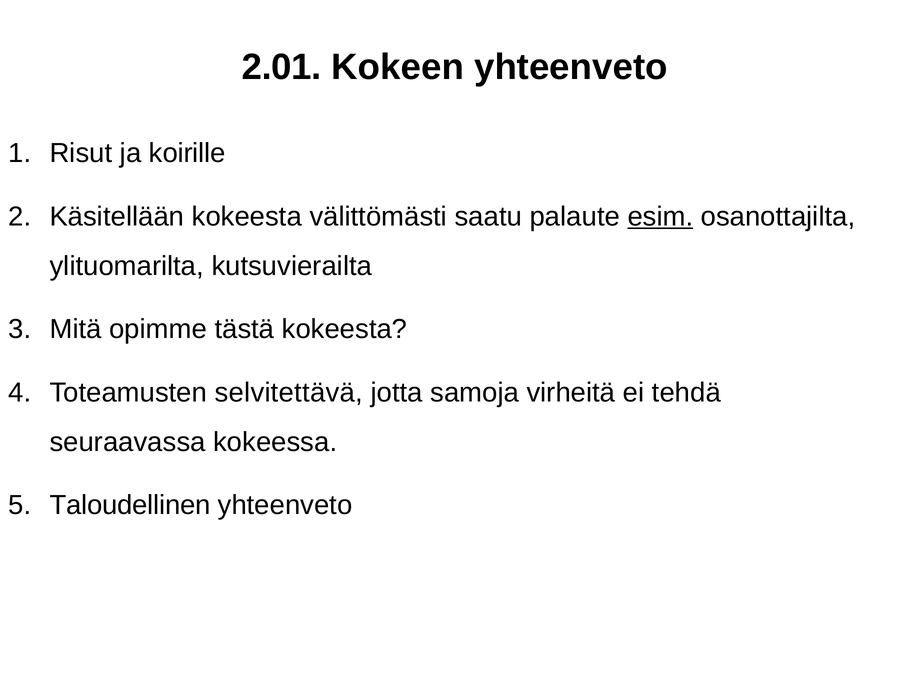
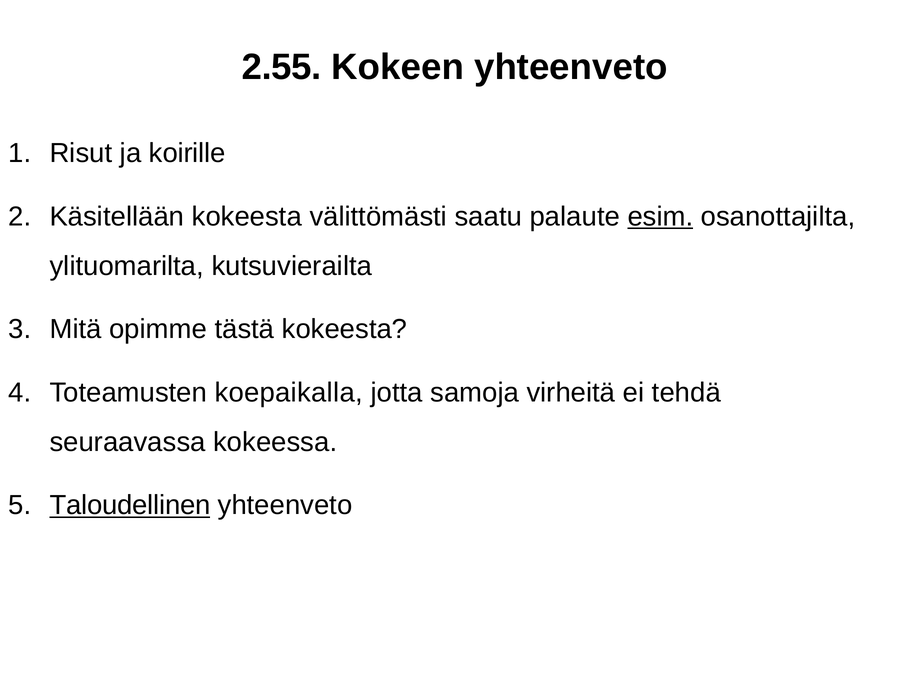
2.01: 2.01 -> 2.55 (282, 67)
selvitettävä: selvitettävä -> koepaikalla (289, 393)
Taloudellinen underline: none -> present (130, 506)
